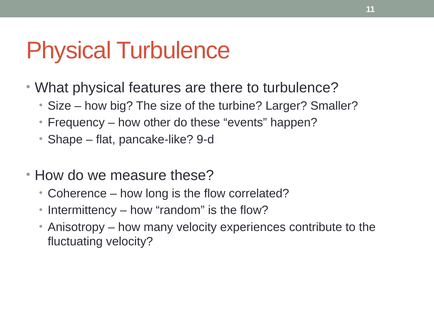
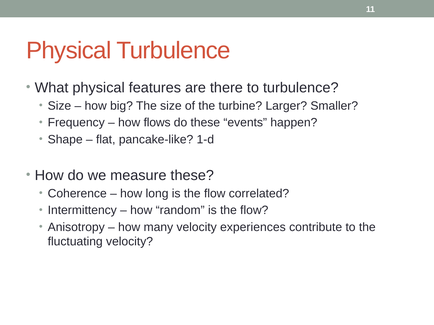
other: other -> flows (157, 123)
9-d: 9-d -> 1-d (205, 140)
